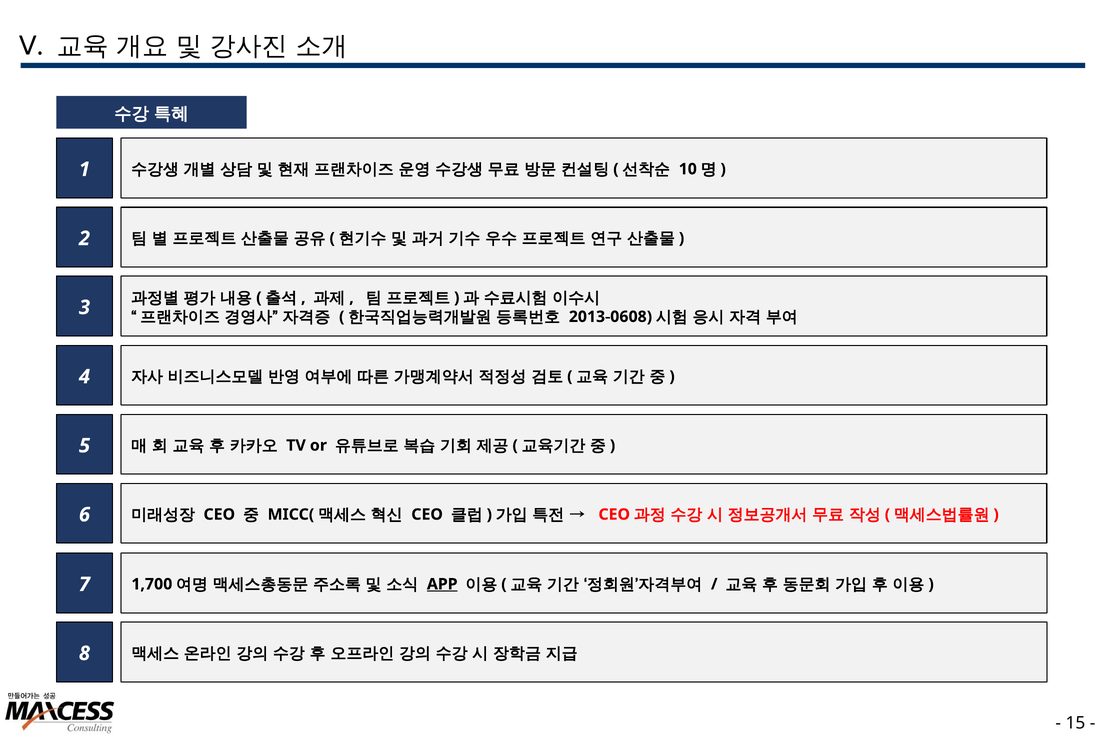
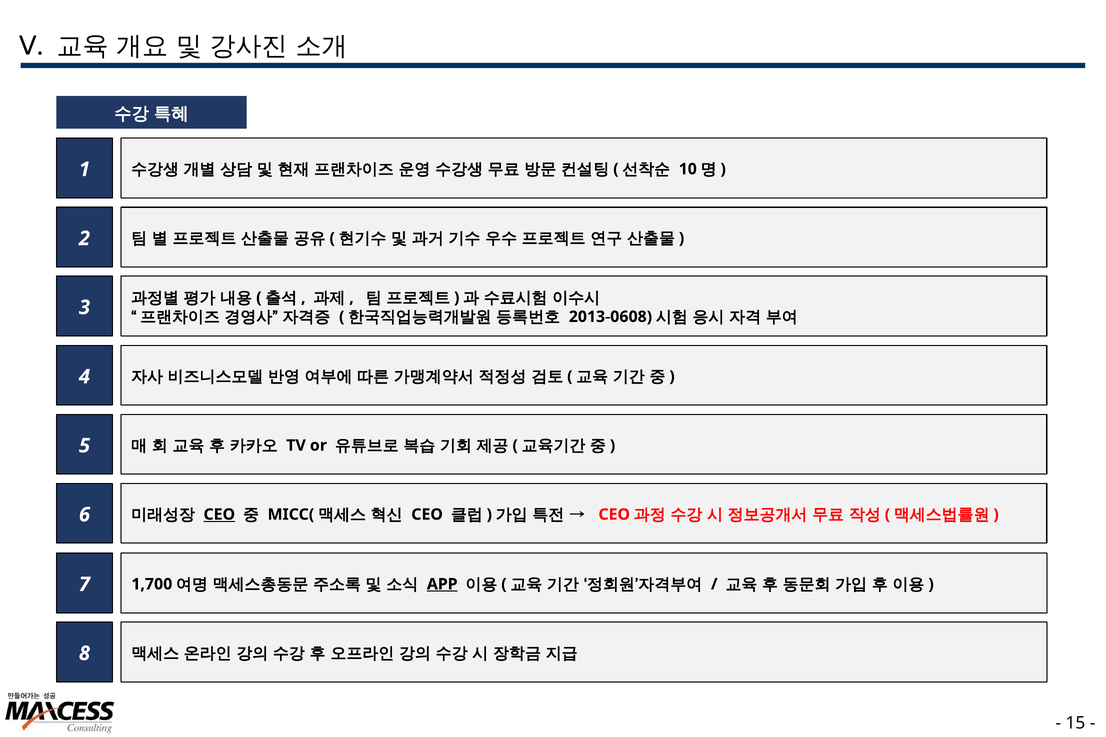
CEO underline: none -> present (219, 514)
